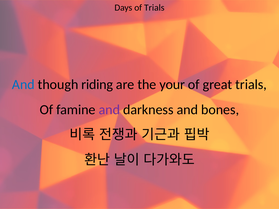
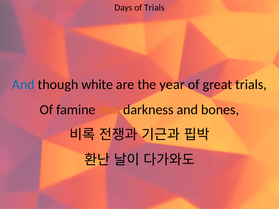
riding: riding -> white (97, 85)
your: your -> year (172, 85)
and colour: purple -> orange (109, 110)
